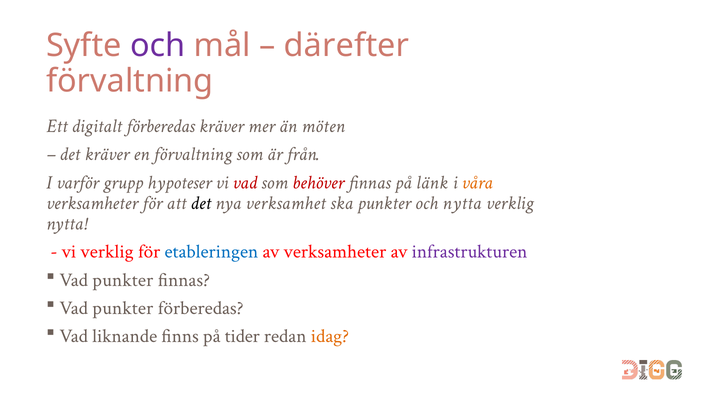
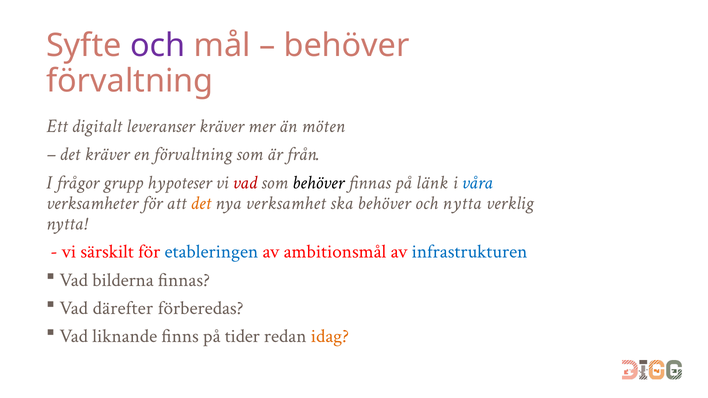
därefter: därefter -> behöver (347, 46)
digitalt förberedas: förberedas -> leveranser (160, 126)
varför: varför -> frågor (78, 182)
behöver colour: red -> black (318, 182)
våra colour: orange -> blue (477, 182)
det colour: black -> orange (201, 203)
ska punkter: punkter -> behöver (384, 203)
vi verklig: verklig -> särskilt (107, 252)
av verksamheter: verksamheter -> ambitionsmål (335, 252)
infrastrukturen colour: purple -> blue (470, 252)
punkter: punkter -> bilderna (123, 280)
punkter: punkter -> därefter (123, 308)
